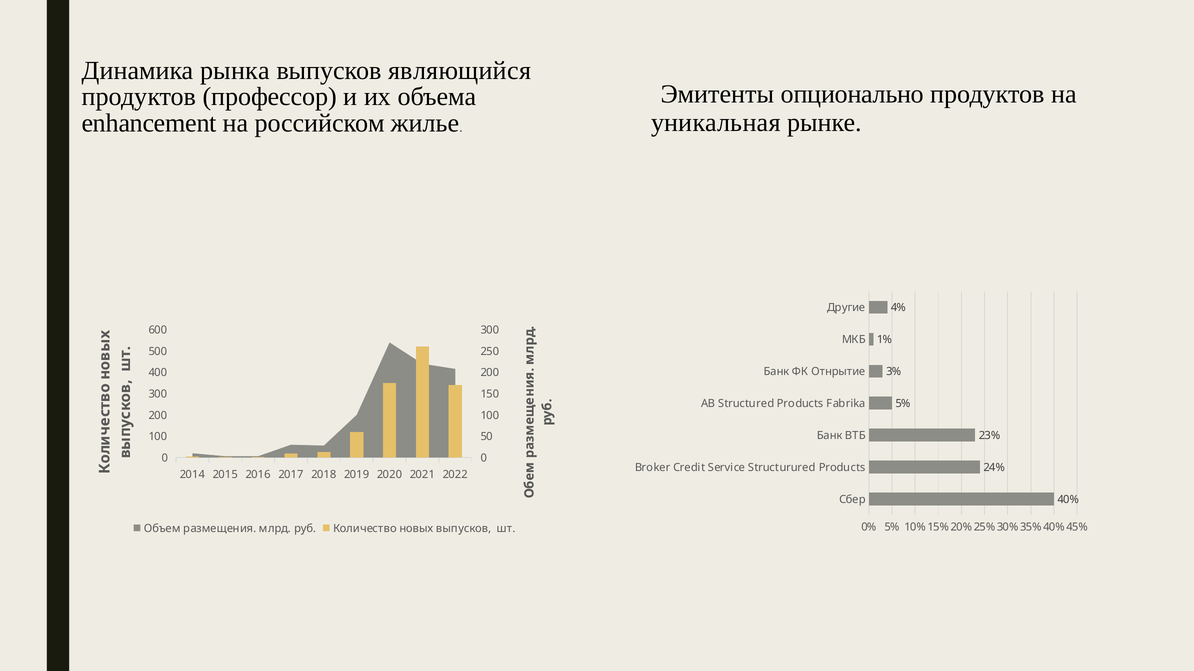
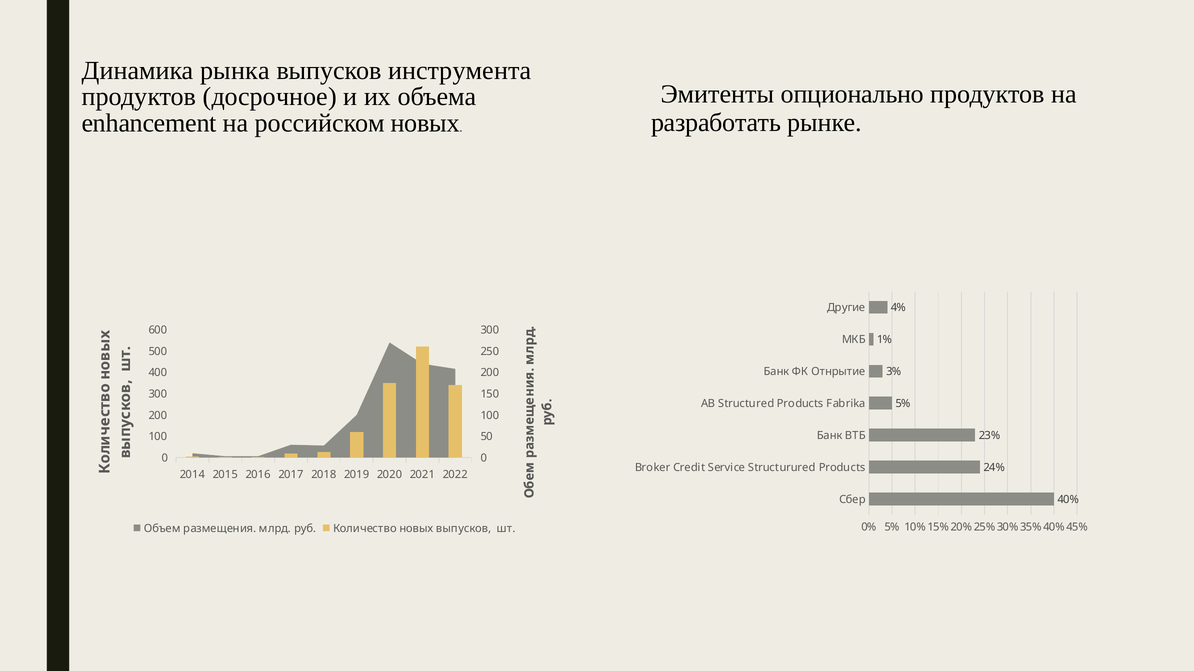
являющийся: являющийся -> инструмента (460, 71)
профессор: профессор -> досрочное (270, 97)
уникальная: уникальная -> разработать (716, 123)
российском жилье: жилье -> новых (425, 123)
